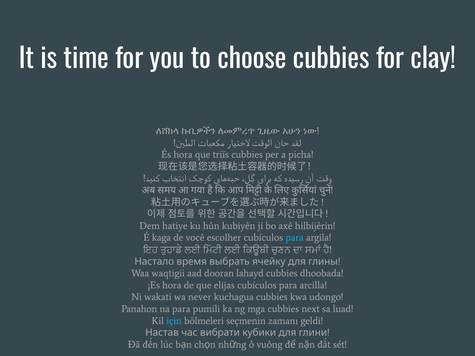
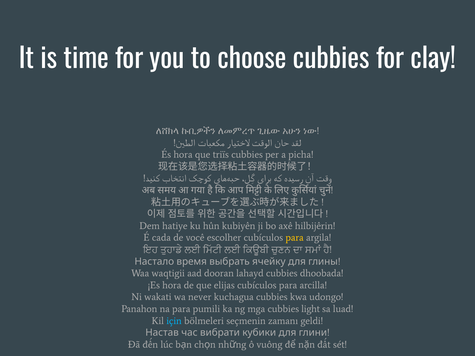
kaga: kaga -> cada (161, 238)
para colour: light blue -> yellow (295, 238)
next: next -> light (311, 309)
